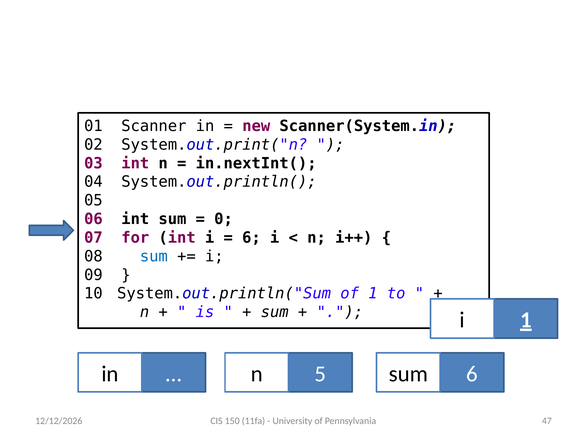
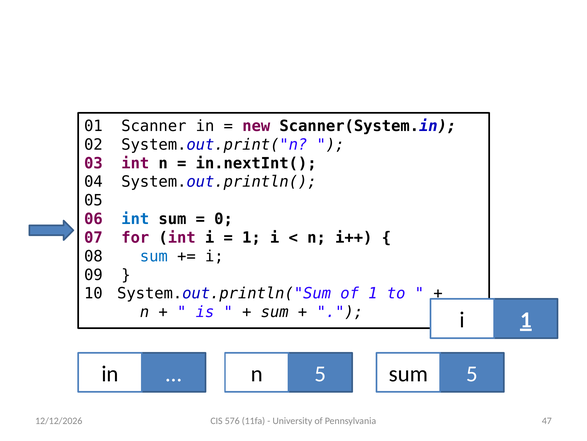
int colour: black -> blue (135, 219)
6: 6 -> 1 (251, 237)
n 6: 6 -> 5 (472, 373)
150: 150 -> 576 (232, 420)
